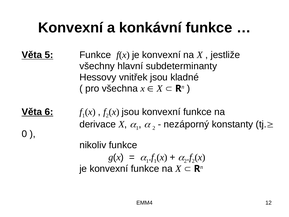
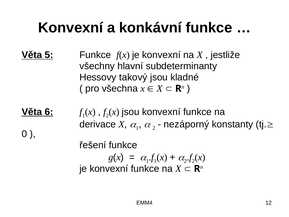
vnitřek: vnitřek -> takový (133, 77)
nikoliv: nikoliv -> řešení (93, 145)
